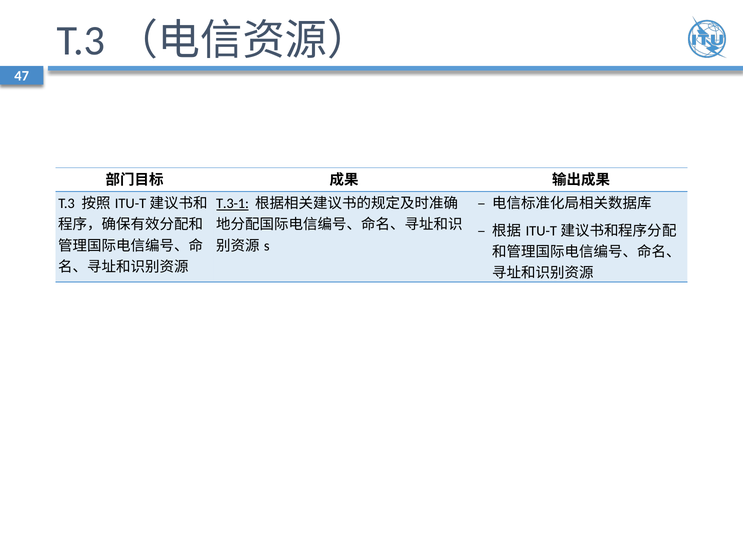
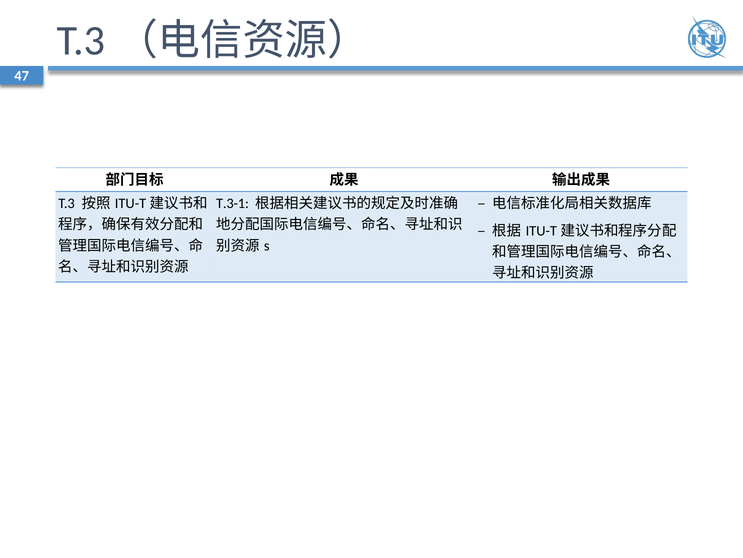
T.3-1 underline: present -> none (232, 203)
